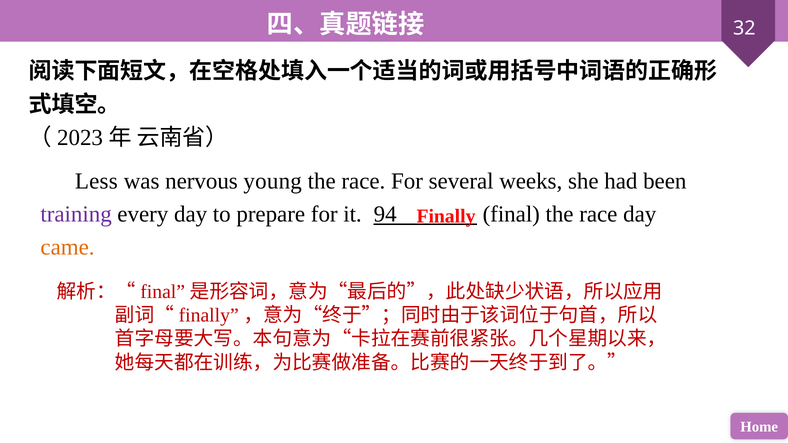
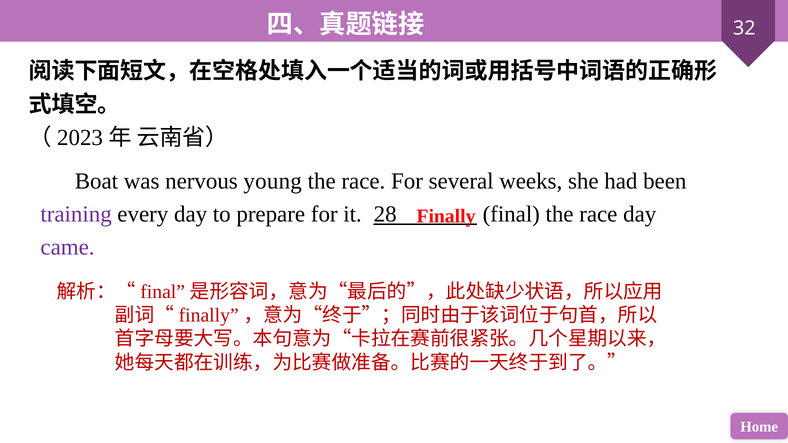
Less: Less -> Boat (96, 181)
94: 94 -> 28 (385, 214)
came colour: orange -> purple (68, 247)
